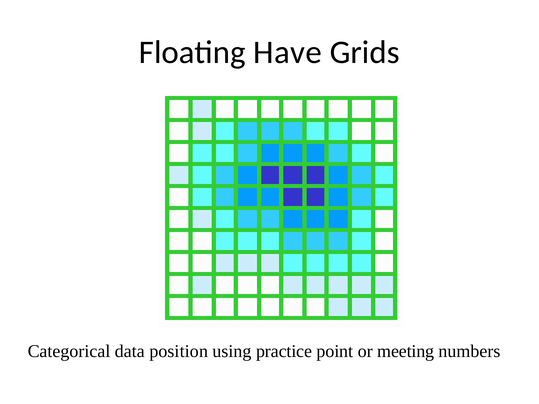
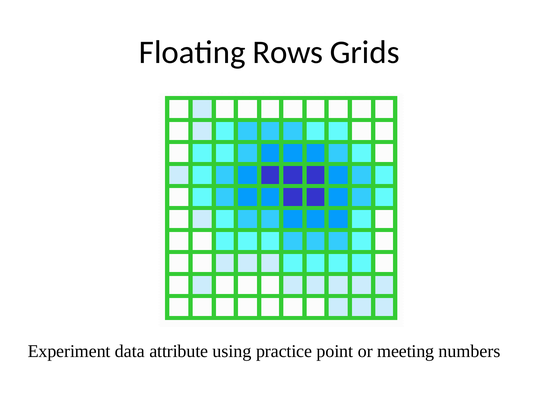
Have: Have -> Rows (288, 52)
Categorical: Categorical -> Experiment (69, 352)
position: position -> attribute (179, 352)
